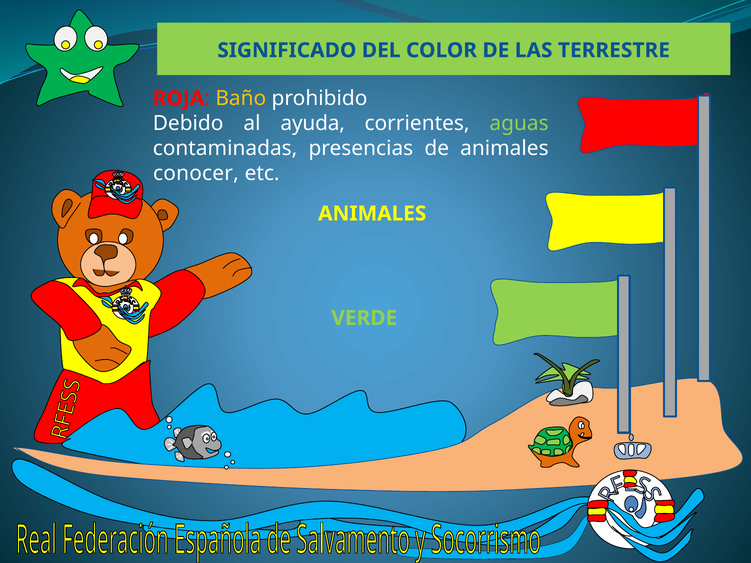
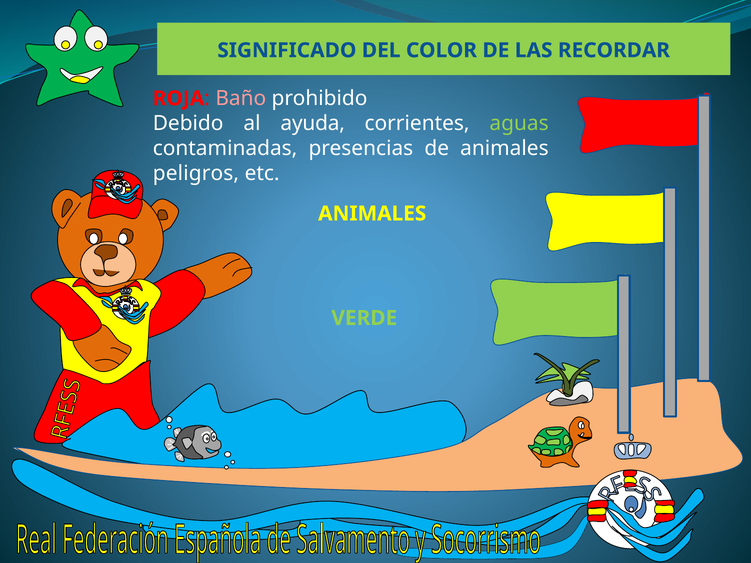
TERRESTRE: TERRESTRE -> RECORDAR (614, 50)
Baño colour: yellow -> pink (241, 98)
conocer: conocer -> peligros (196, 174)
